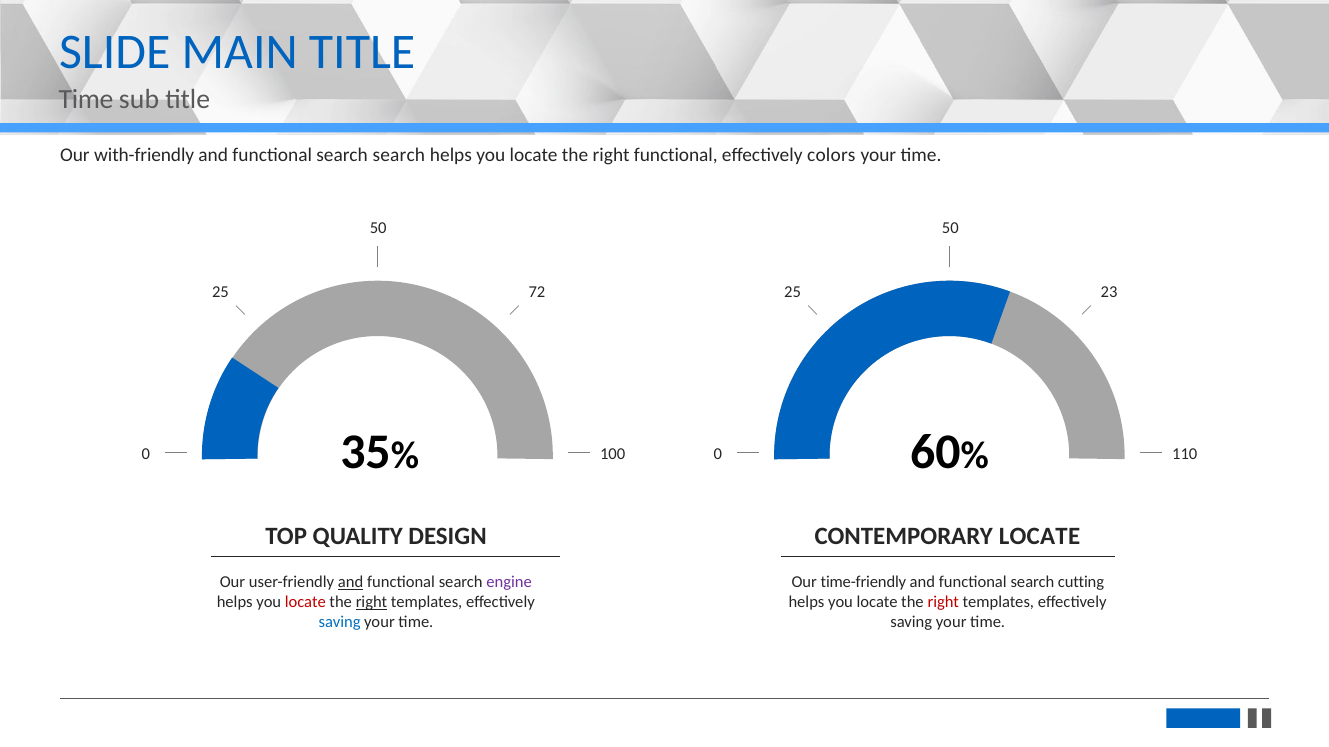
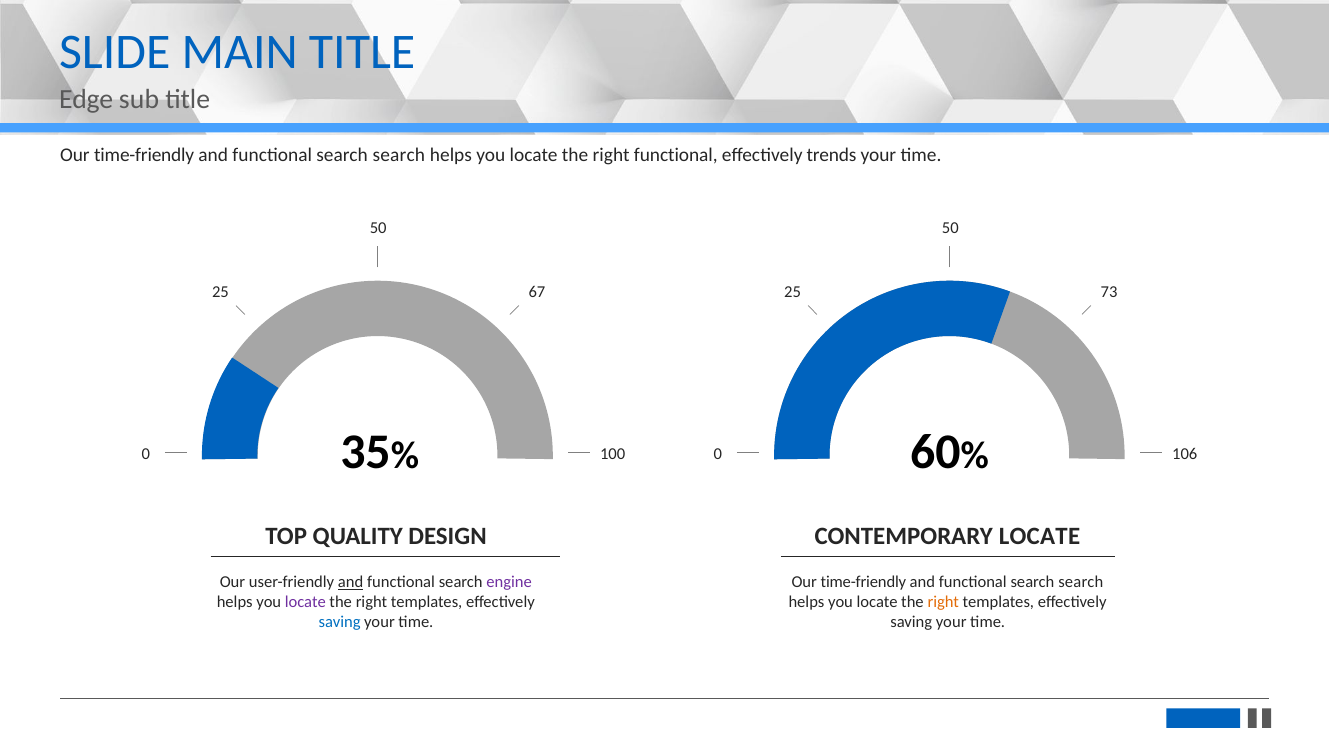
Time: Time -> Edge (86, 99)
with-friendly: with-friendly -> time-friendly (144, 156)
colors: colors -> trends (832, 156)
72: 72 -> 67 (537, 292)
23: 23 -> 73 (1109, 292)
110: 110 -> 106 (1185, 454)
cutting: cutting -> search (1081, 583)
locate colour: red -> purple (305, 603)
right underline: present -> none (371, 603)
right colour: red -> orange (943, 603)
